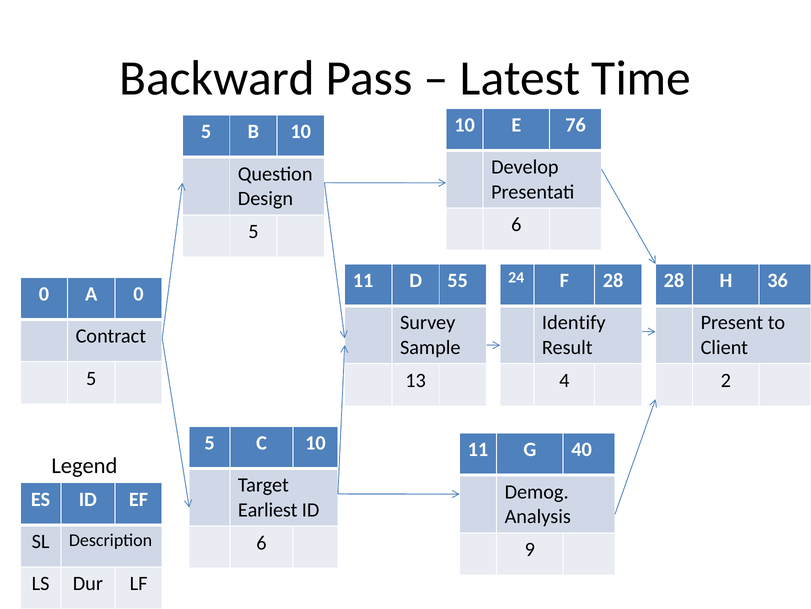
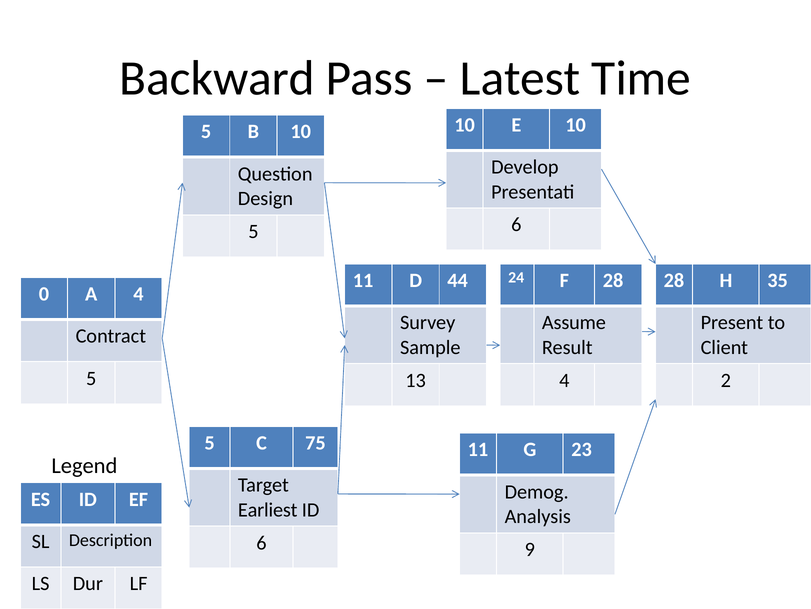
E 76: 76 -> 10 (576, 125)
55: 55 -> 44 (458, 280)
36: 36 -> 35 (778, 280)
A 0: 0 -> 4 (138, 294)
Identify: Identify -> Assume (574, 322)
C 10: 10 -> 75 (315, 442)
40: 40 -> 23 (582, 449)
